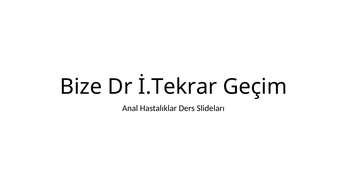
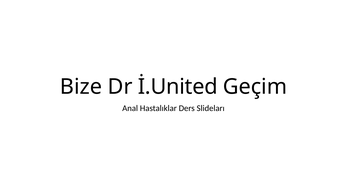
İ.Tekrar: İ.Tekrar -> İ.United (178, 87)
